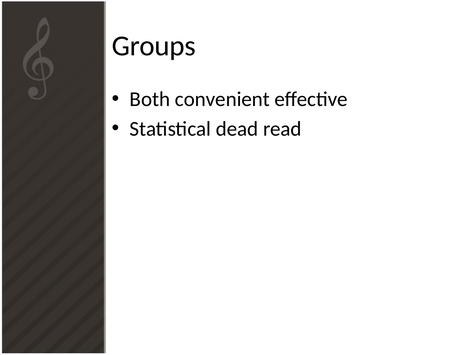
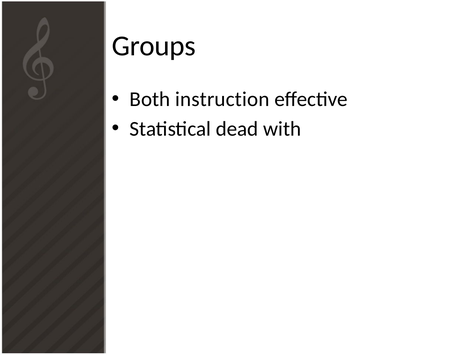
convenient: convenient -> instruction (222, 99)
read: read -> with (282, 129)
